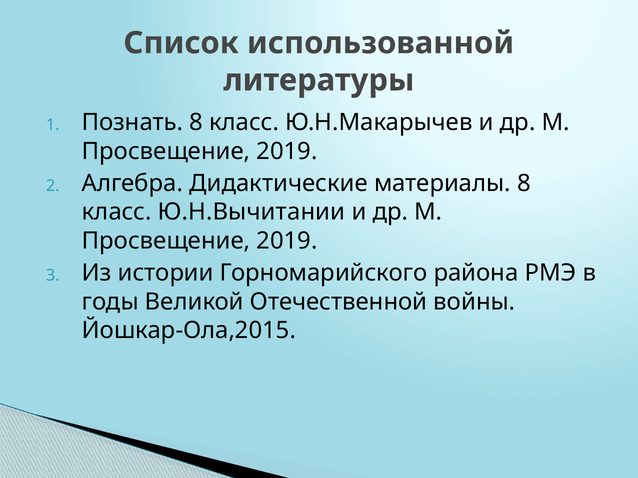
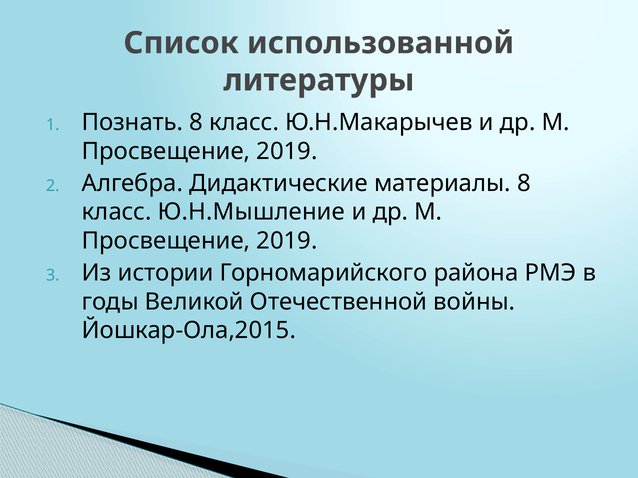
Ю.Н.Вычитании: Ю.Н.Вычитании -> Ю.Н.Мышление (251, 212)
